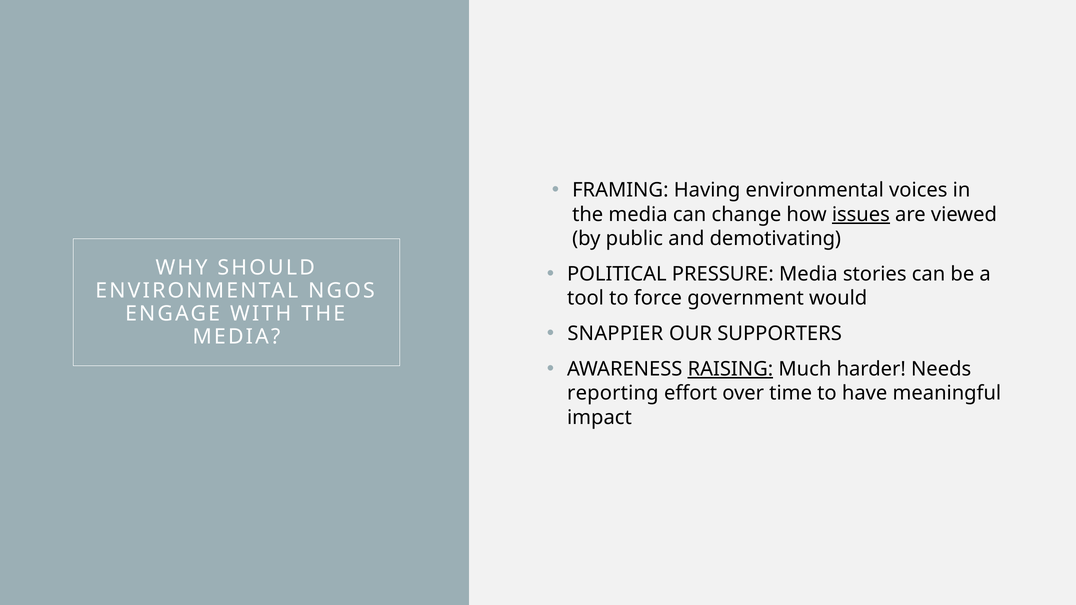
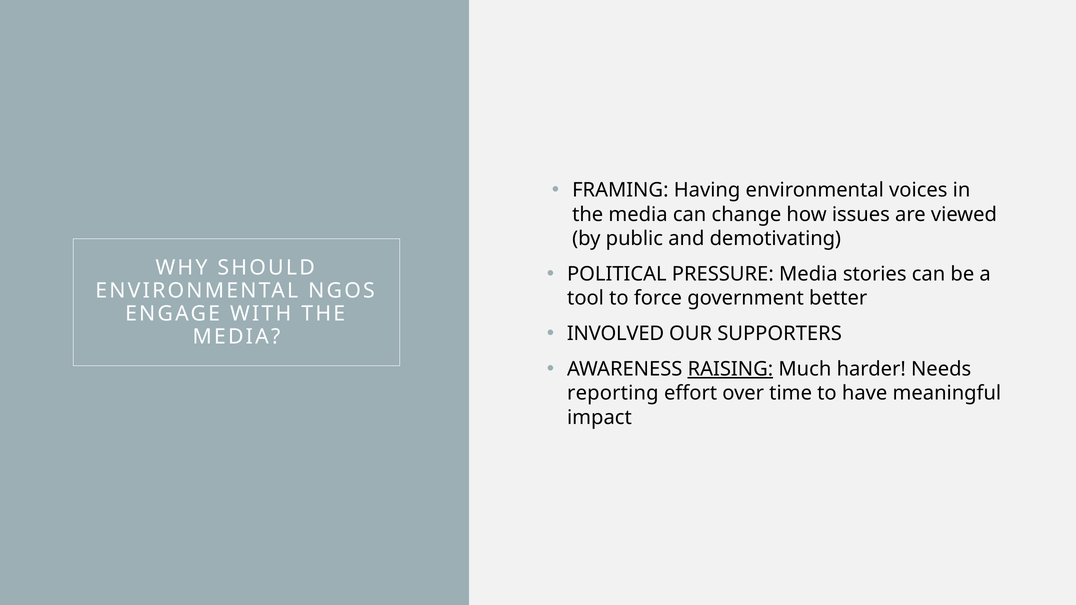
issues underline: present -> none (861, 215)
would: would -> better (838, 298)
SNAPPIER: SNAPPIER -> INVOLVED (616, 334)
